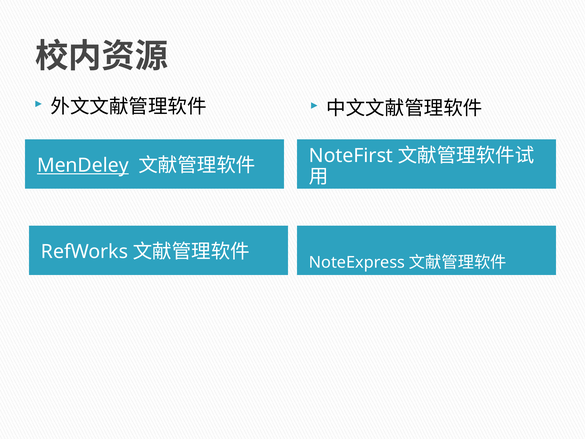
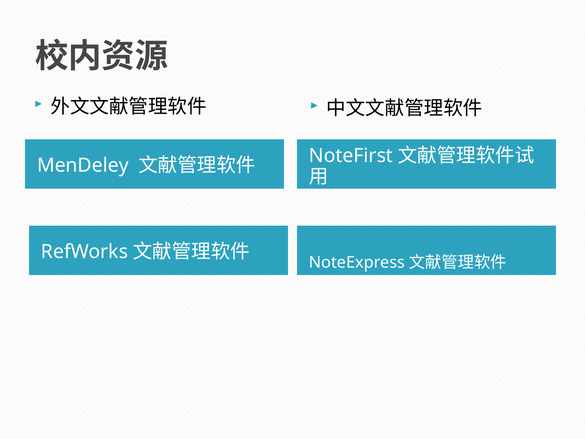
MenDeley underline: present -> none (83, 165)
